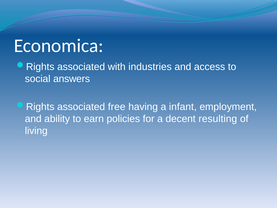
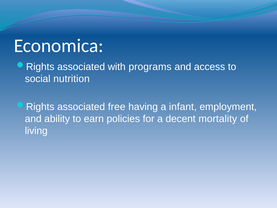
industries: industries -> programs (150, 67)
answers: answers -> nutrition (72, 79)
resulting: resulting -> mortality (218, 119)
